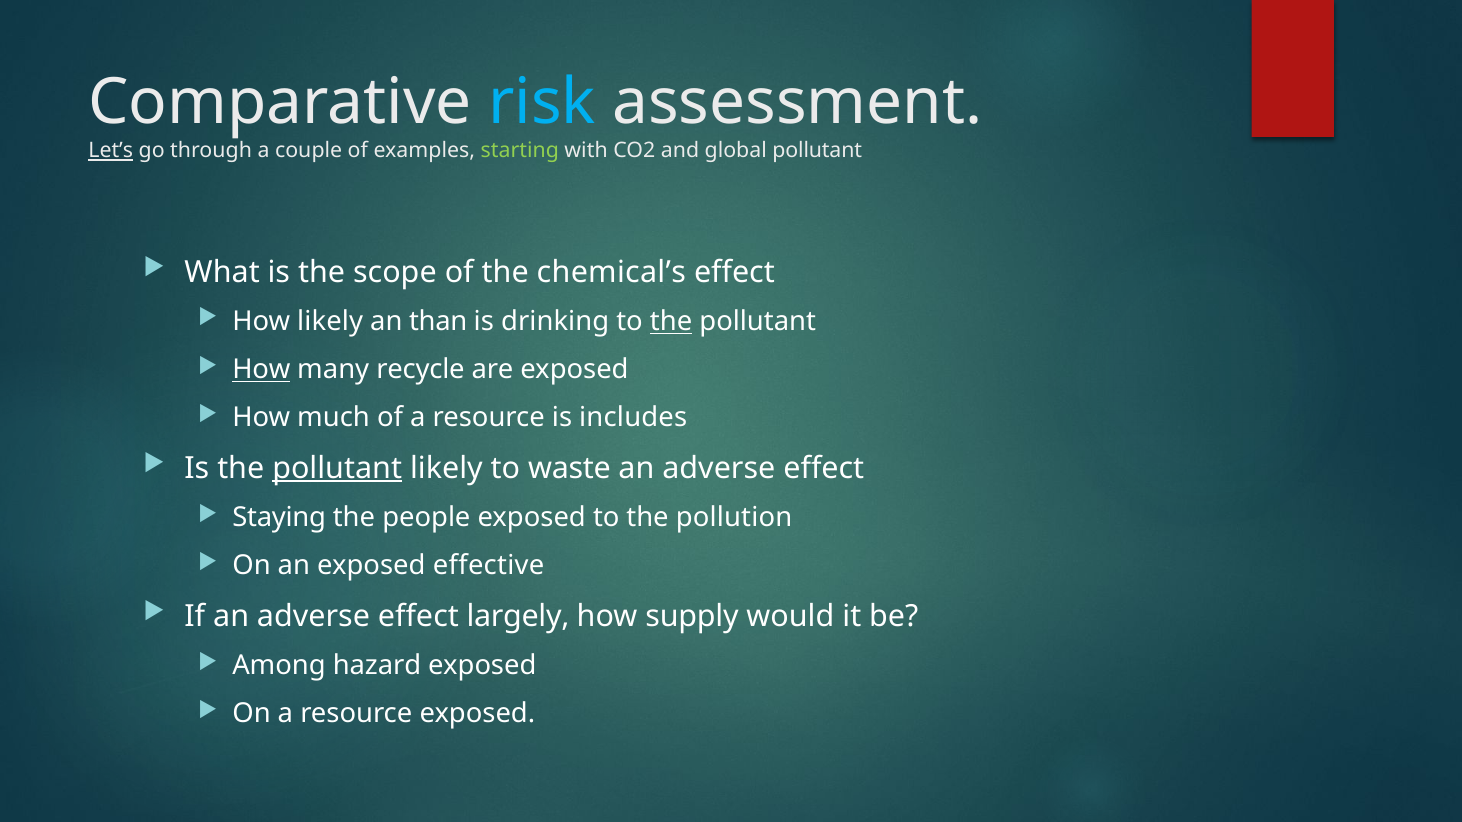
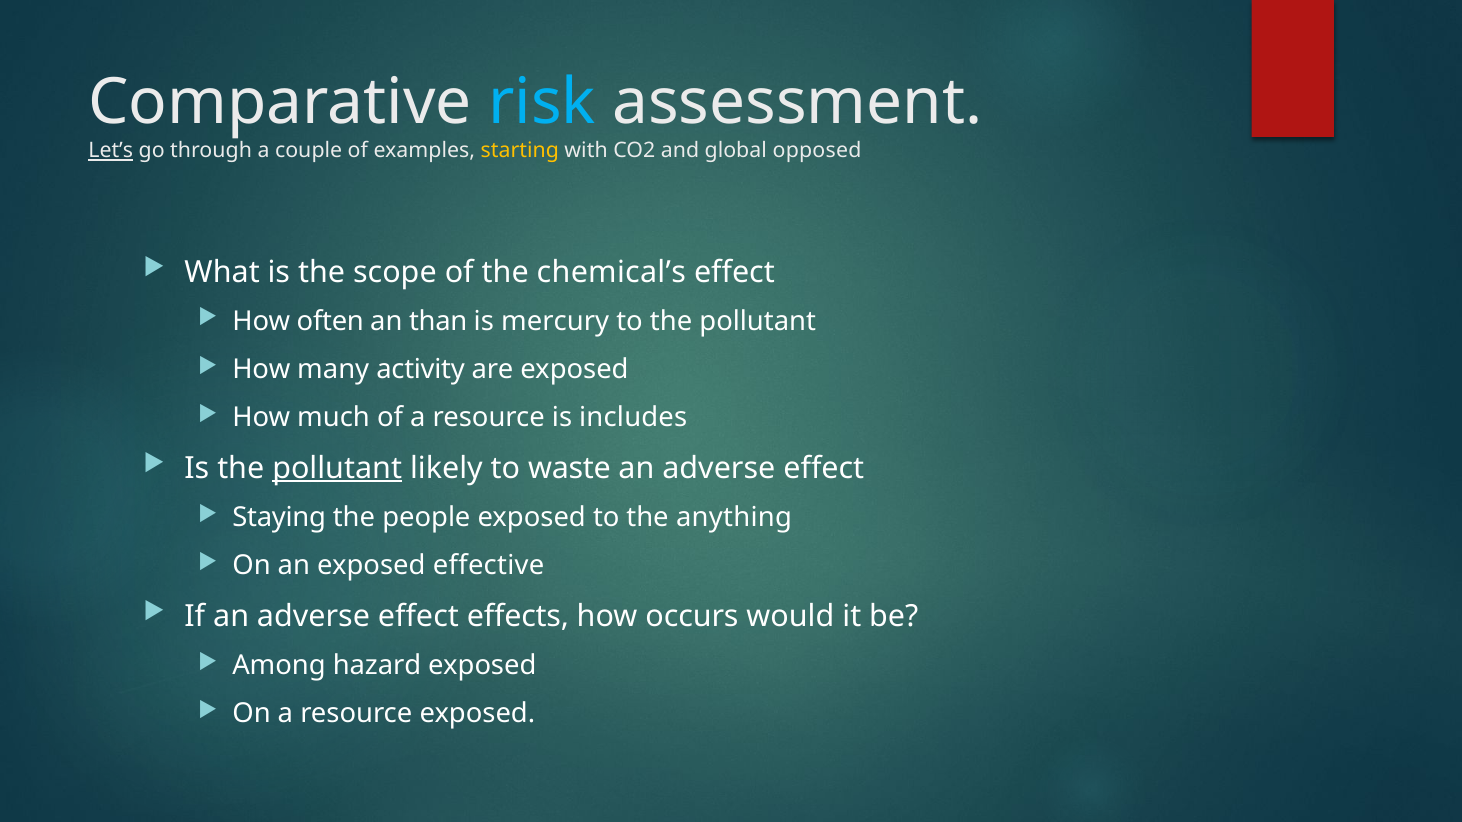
starting colour: light green -> yellow (520, 151)
global pollutant: pollutant -> opposed (817, 151)
How likely: likely -> often (330, 322)
drinking: drinking -> mercury (555, 322)
the underline: present -> none (671, 322)
How underline: present -> none (261, 370)
recycle: recycle -> activity (421, 370)
pollution: pollution -> anything (734, 518)
largely: largely -> effects (518, 616)
supply: supply -> occurs (692, 616)
